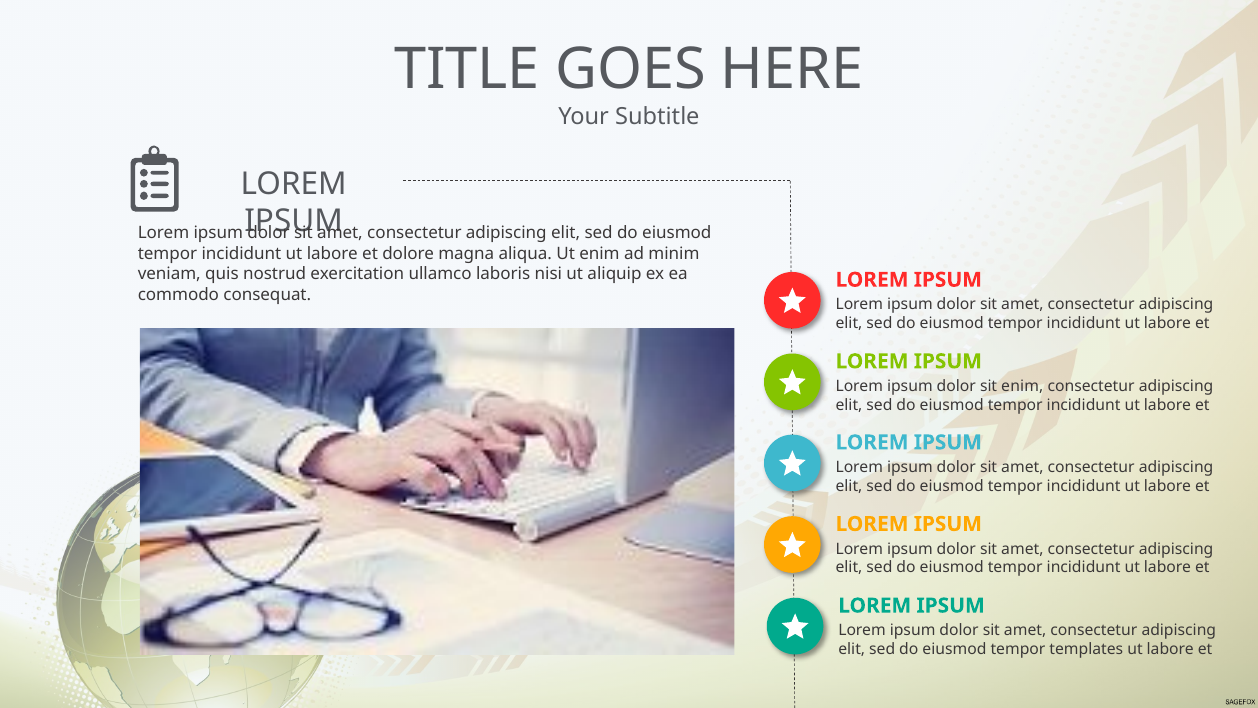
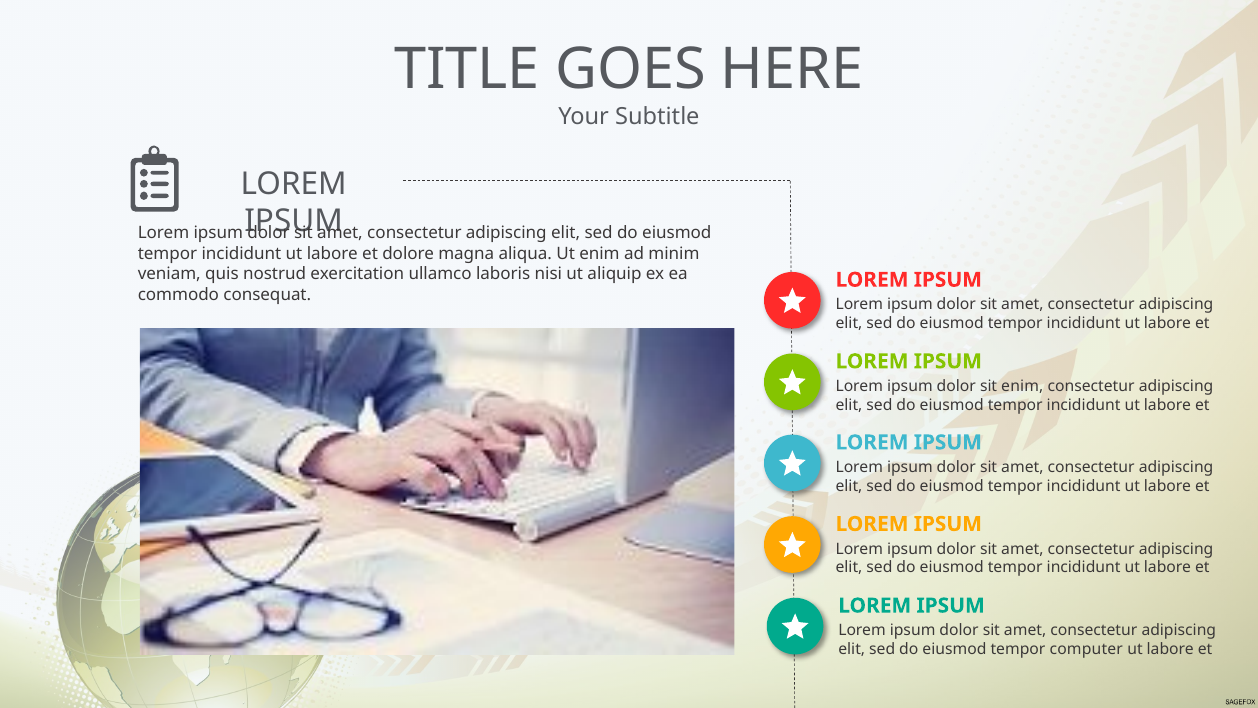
templates: templates -> computer (1086, 649)
